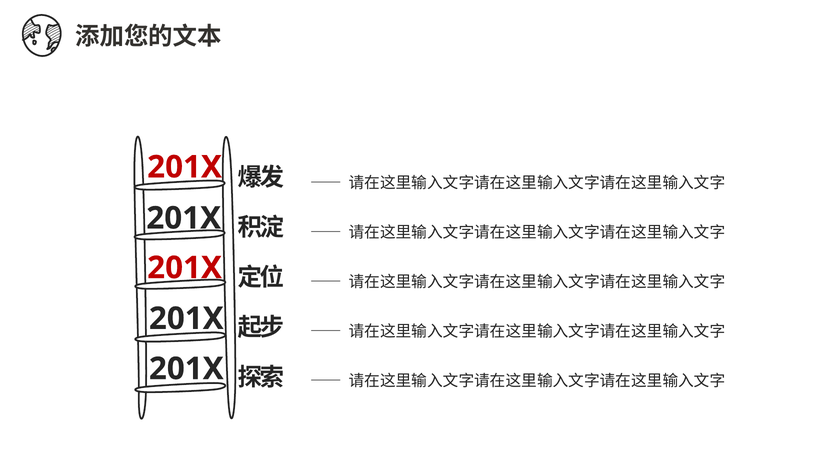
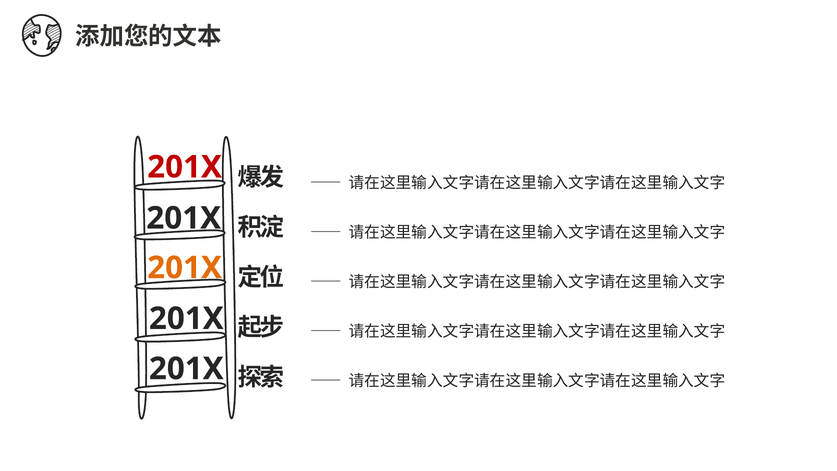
201X colour: red -> orange (185, 268)
